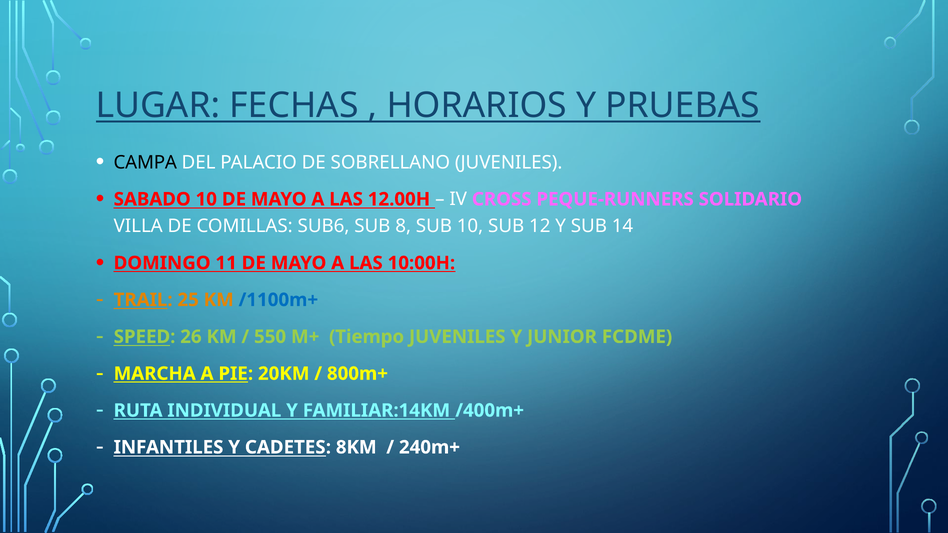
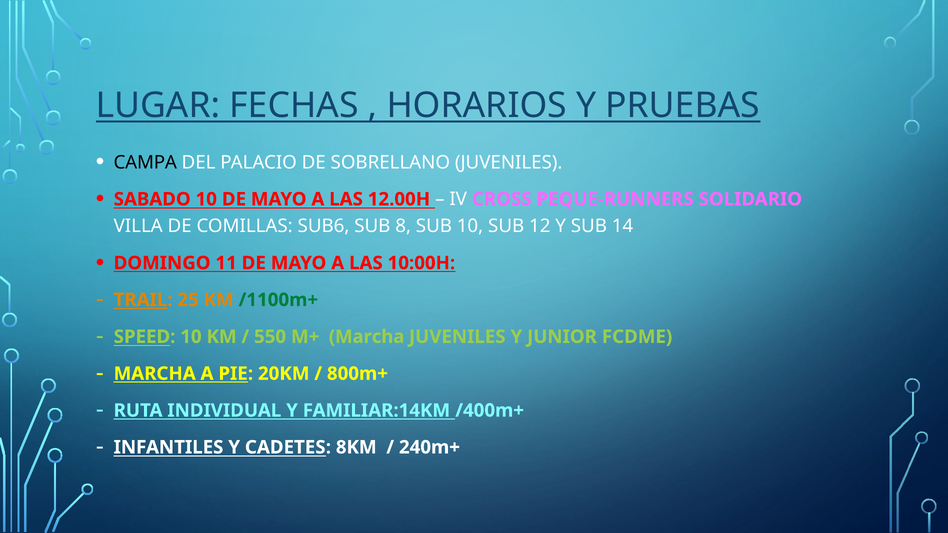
/1100m+ colour: blue -> green (278, 300)
SPEED 26: 26 -> 10 (191, 337)
M+ Tiempo: Tiempo -> Marcha (367, 337)
